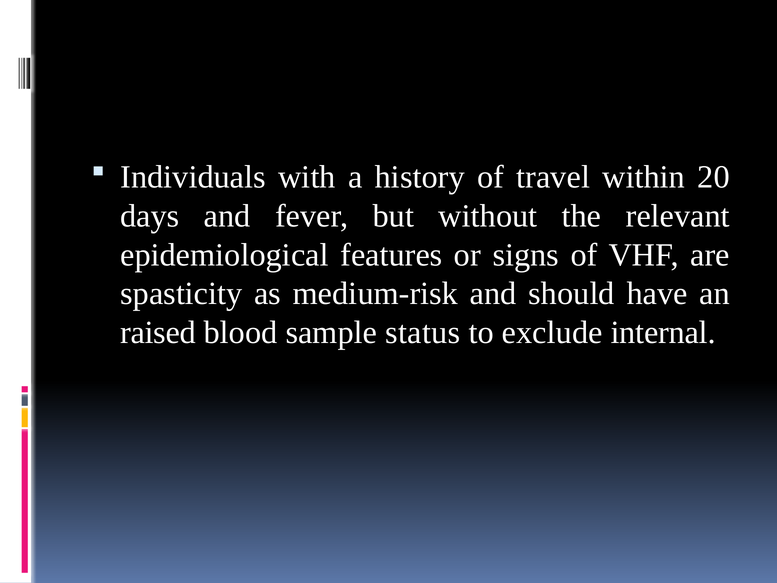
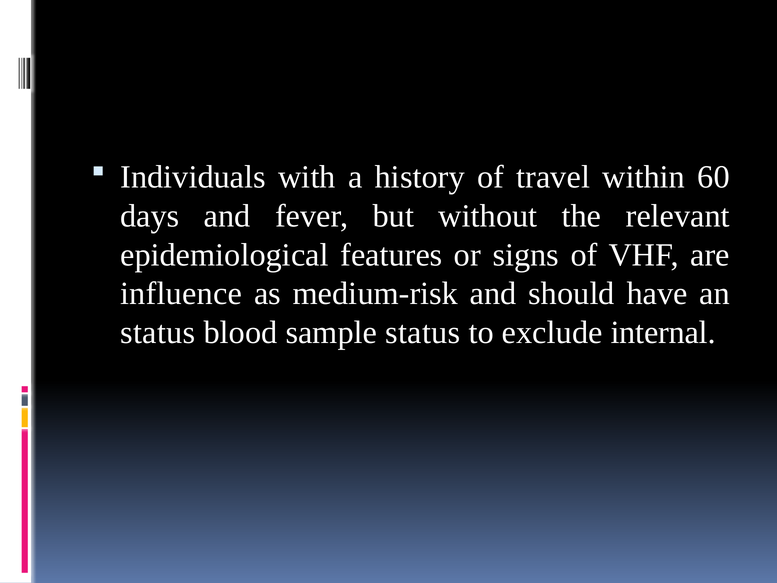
20: 20 -> 60 (714, 177)
spasticity: spasticity -> influence (181, 294)
raised: raised -> status (158, 332)
